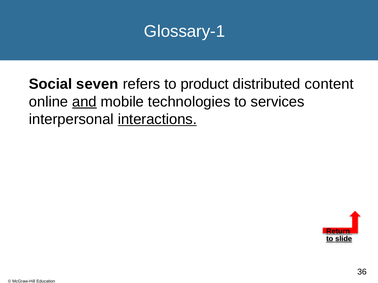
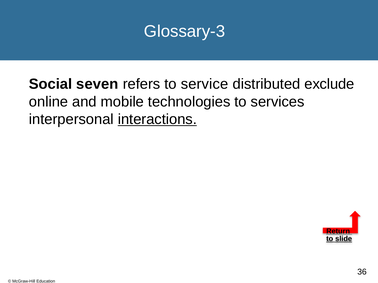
Glossary-1: Glossary-1 -> Glossary-3 (185, 31)
product: product -> service (205, 84)
content: content -> exclude (329, 84)
and underline: present -> none (84, 102)
